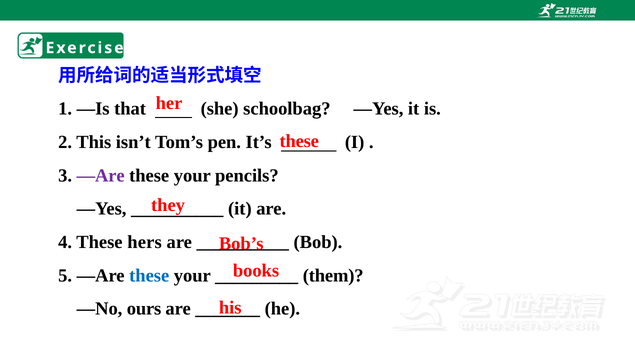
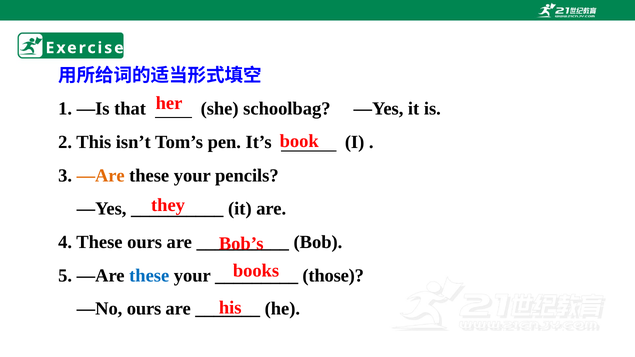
these: these -> book (299, 141)
—Are colour: purple -> orange (101, 176)
These hers: hers -> ours (145, 242)
them: them -> those (333, 276)
